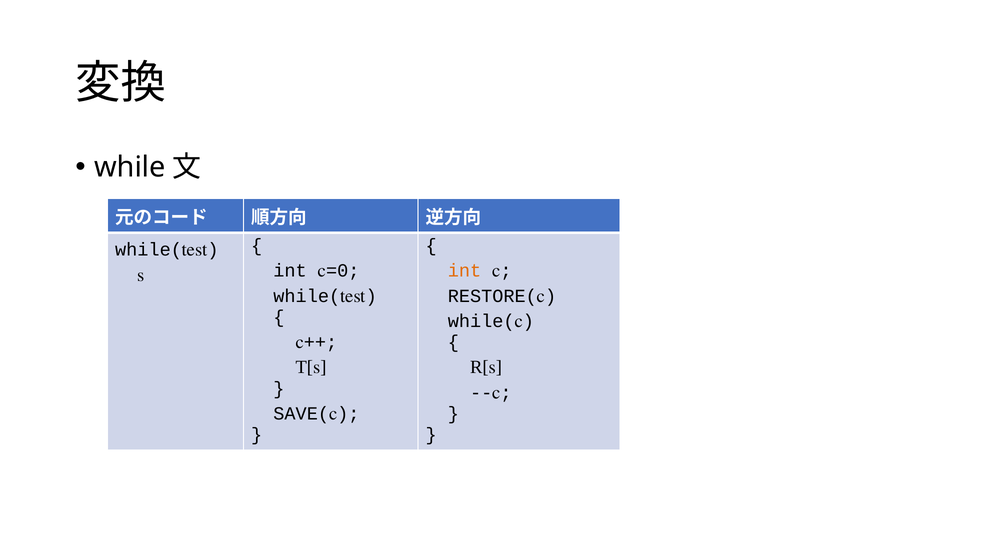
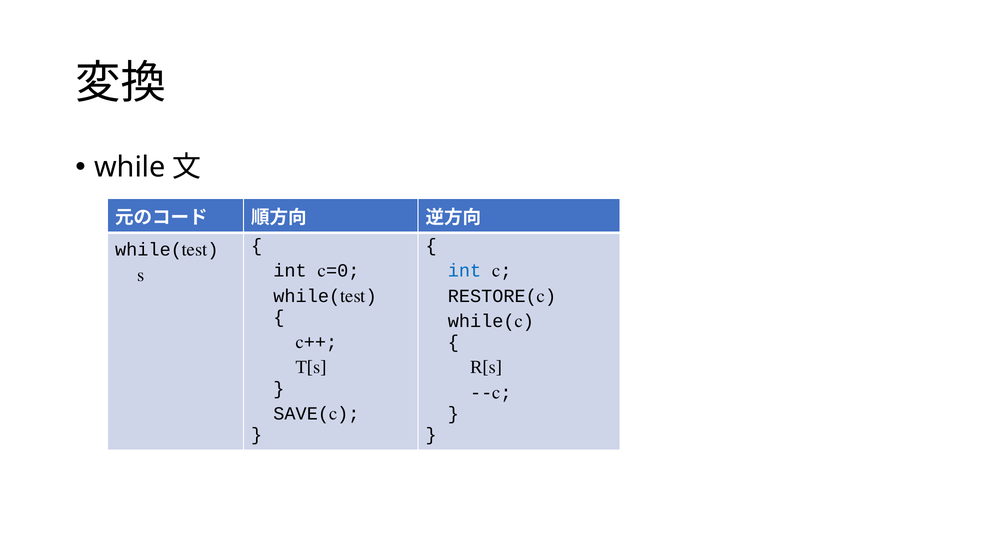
int colour: orange -> blue (464, 271)
